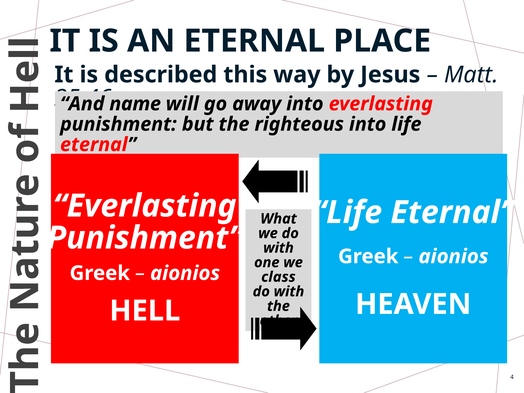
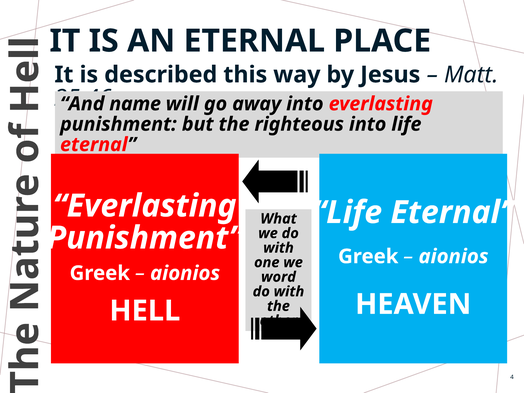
class: class -> word (278, 277)
